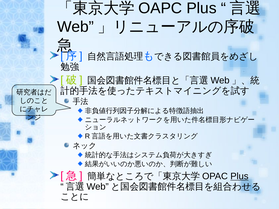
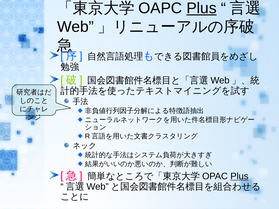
Plus underline: none -> present (201, 8)
